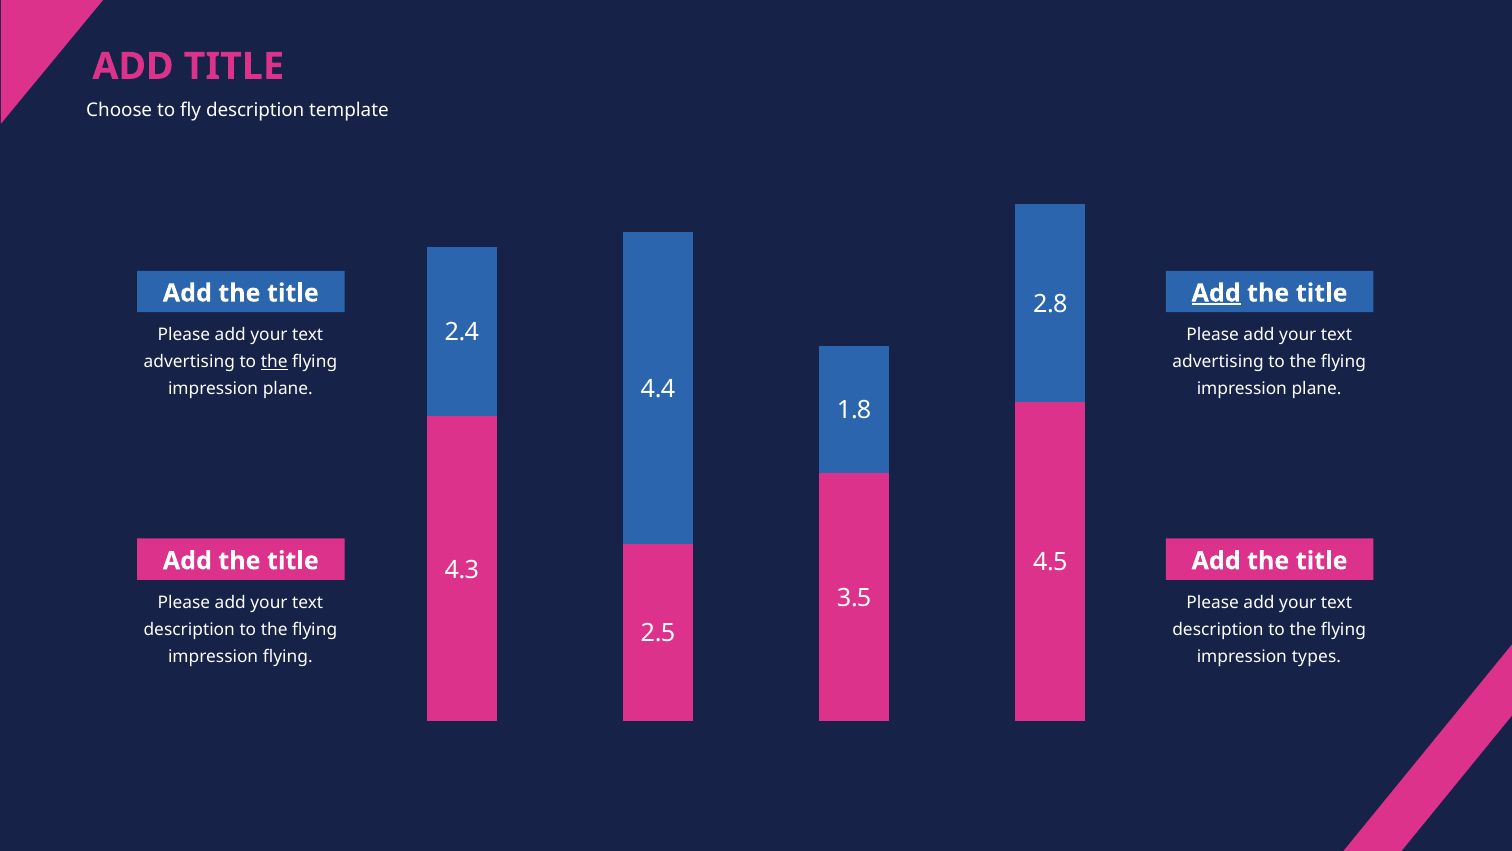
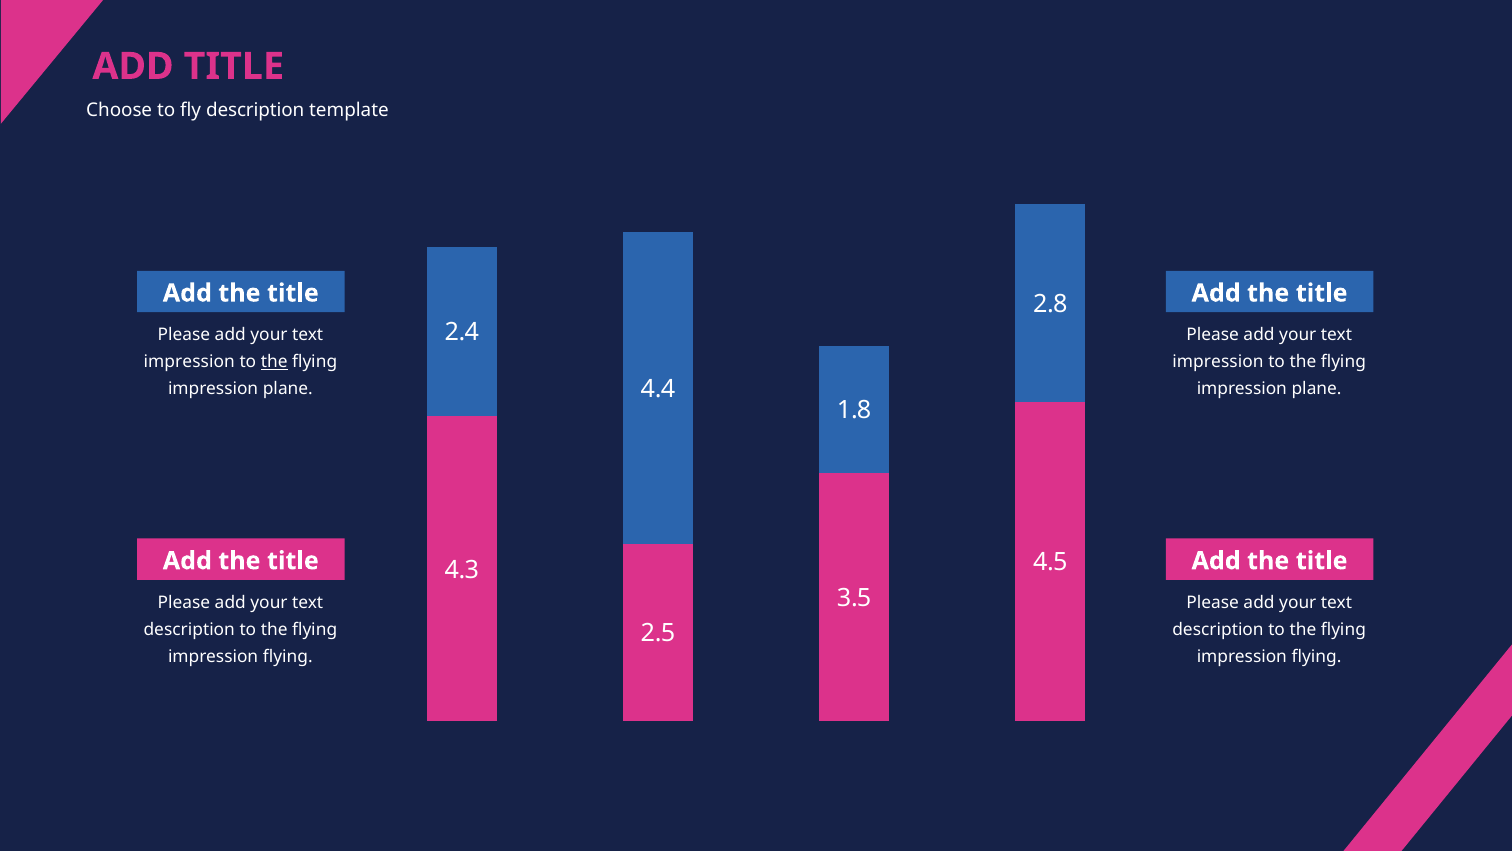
Add underline: present -> none (1216, 293)
advertising: advertising -> impression (189, 362)
advertising: advertising -> impression (1218, 362)
types: types -> flying (1317, 656)
